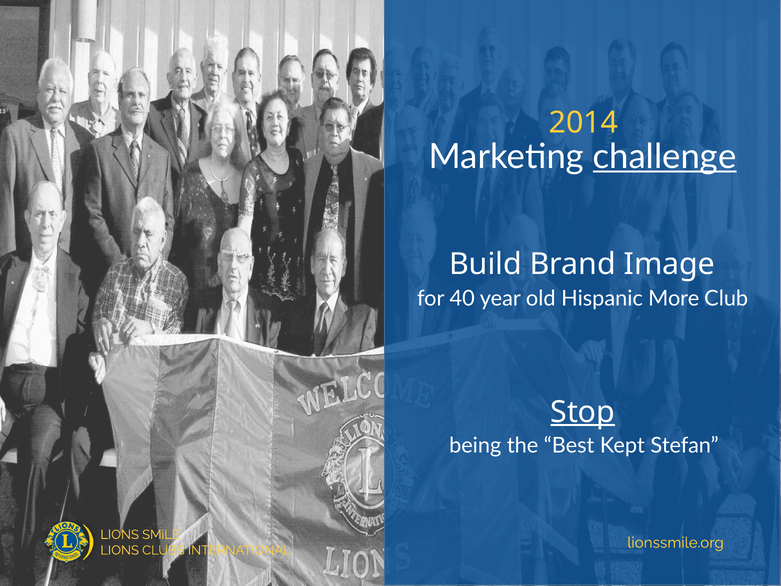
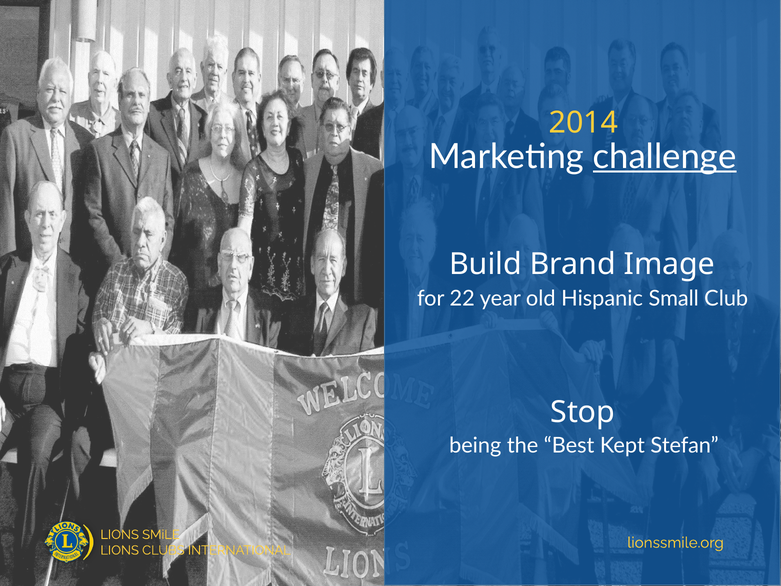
40: 40 -> 22 (462, 299)
More: More -> Small (674, 299)
Stop underline: present -> none (583, 412)
